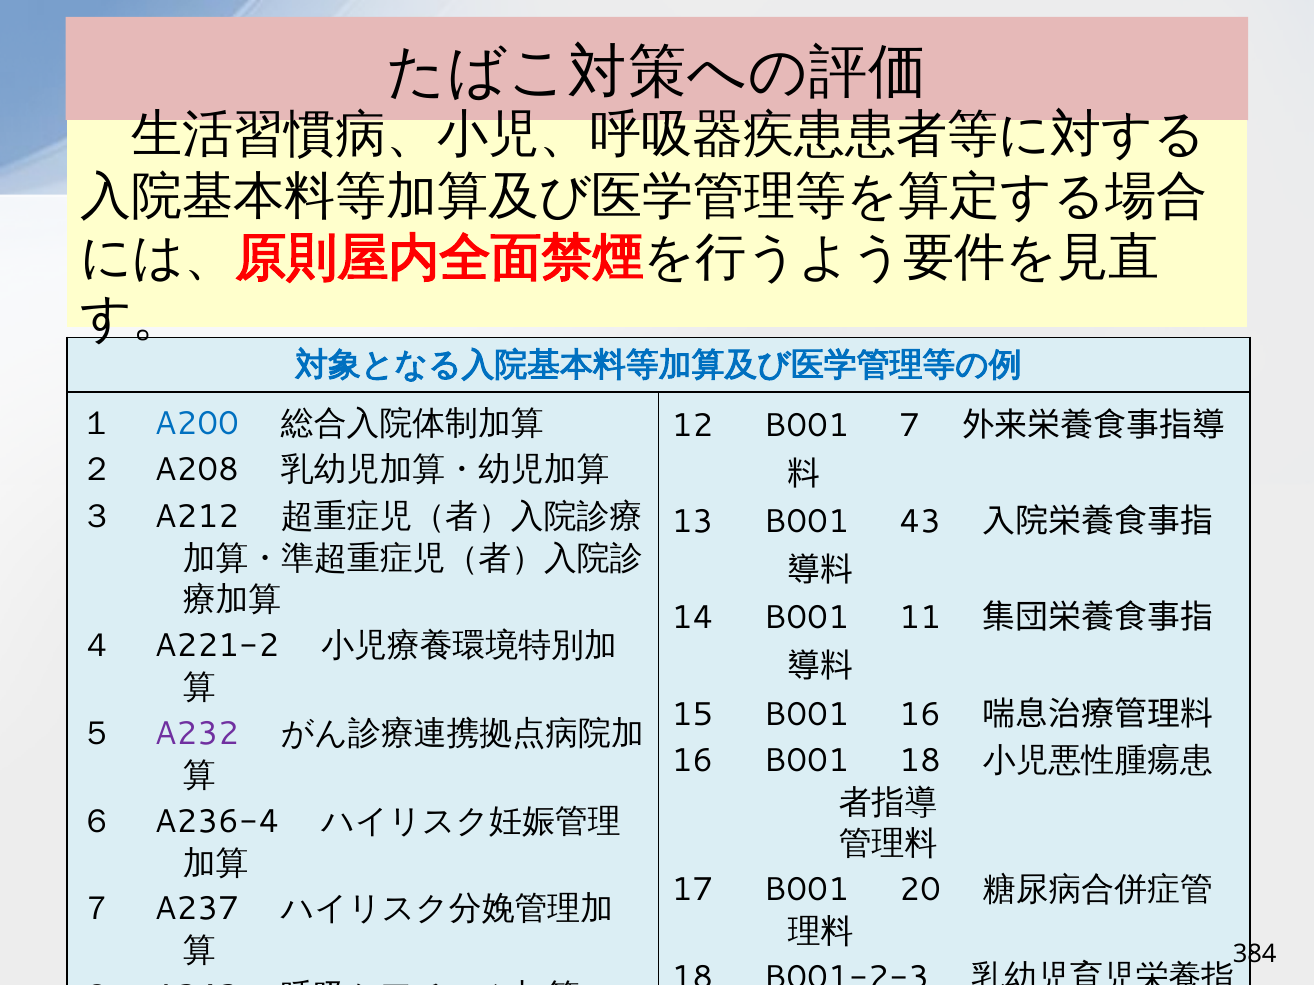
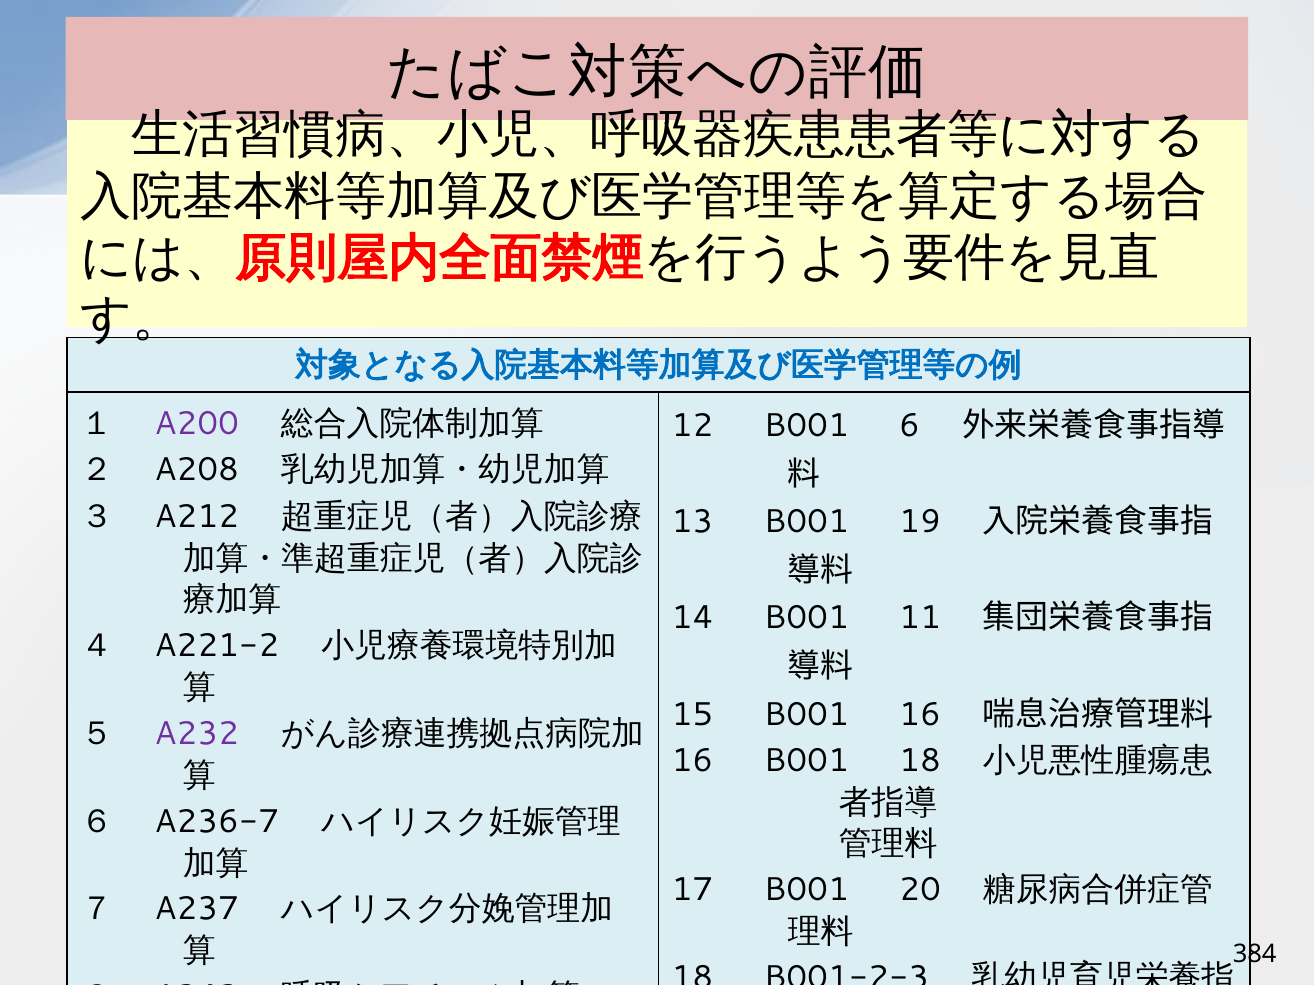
A200 colour: blue -> purple (197, 424)
7: 7 -> 6 (910, 426)
B001 43: 43 -> 19 (920, 522)
A236-4: A236-4 -> A236-7 (217, 822)
